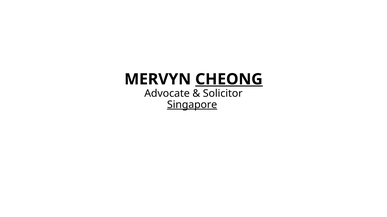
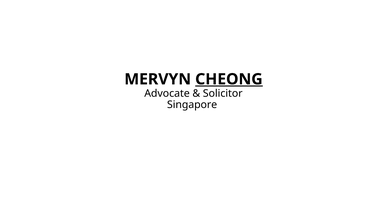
Singapore underline: present -> none (192, 105)
